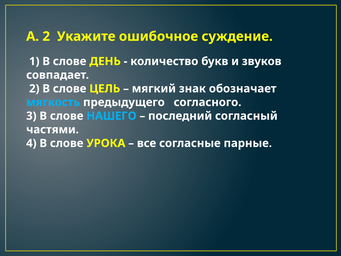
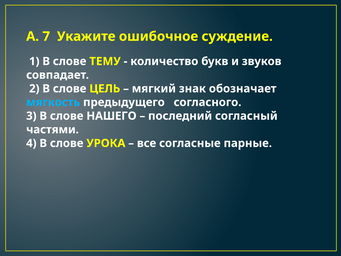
А 2: 2 -> 7 (46, 36)
ДЕНЬ: ДЕНЬ -> ТЕМУ (105, 61)
НАШЕГО colour: light blue -> white (111, 116)
